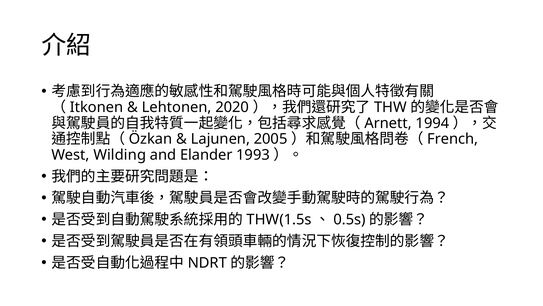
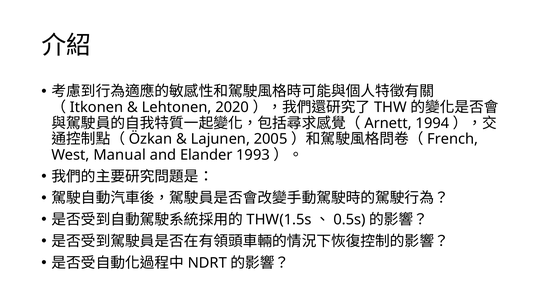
Wilding: Wilding -> Manual (120, 155)
